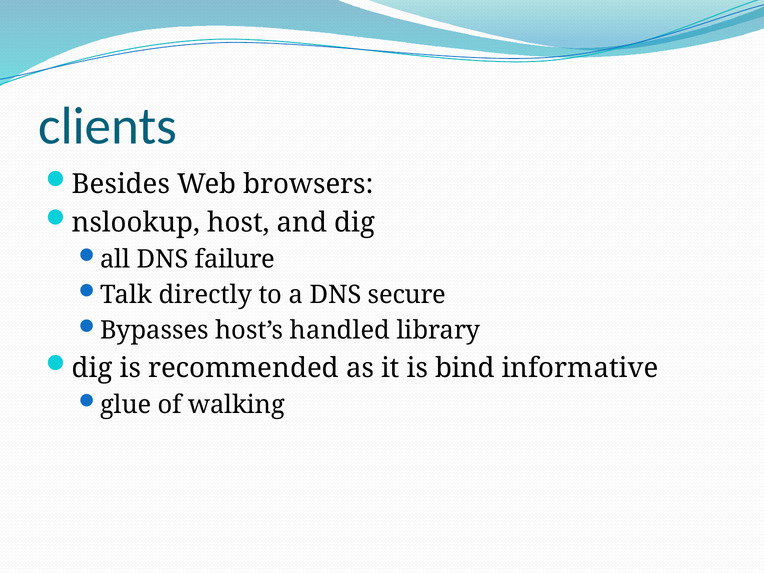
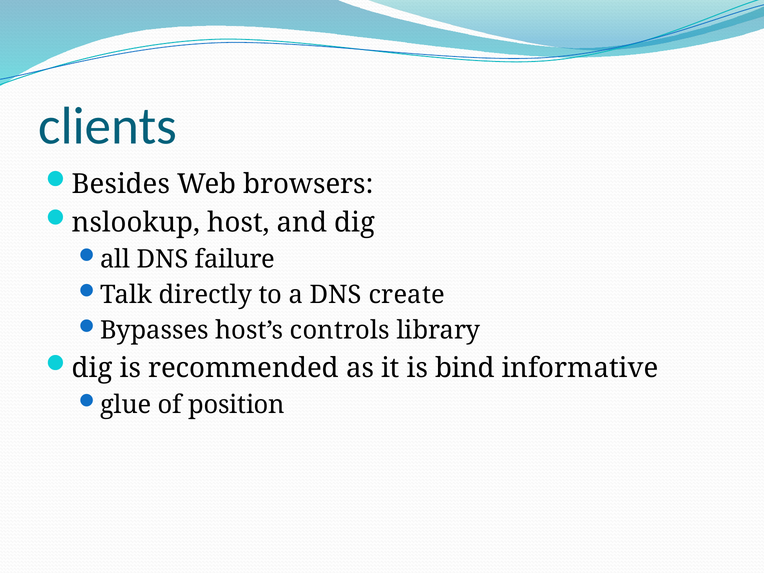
secure: secure -> create (407, 295)
handled: handled -> controls (340, 331)
walking: walking -> position (237, 405)
